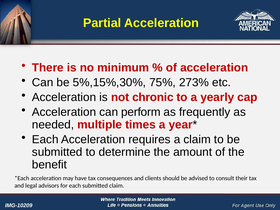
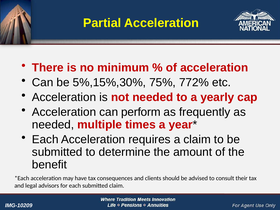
273%: 273% -> 772% (194, 82)
not chronic: chronic -> needed (153, 97)
